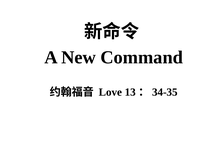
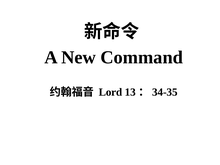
Love: Love -> Lord (110, 92)
